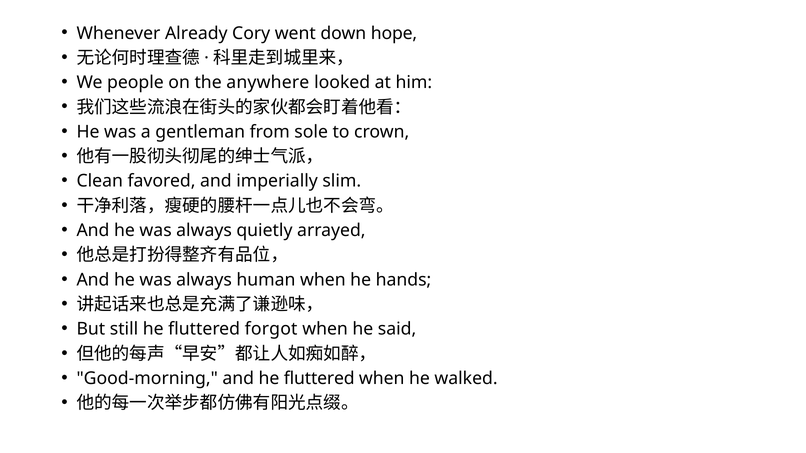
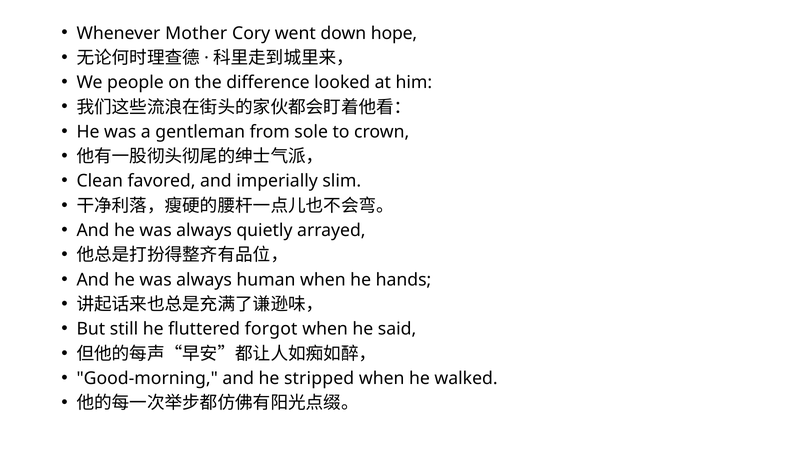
Already: Already -> Mother (196, 33)
anywhere: anywhere -> difference (268, 83)
and he fluttered: fluttered -> stripped (319, 379)
